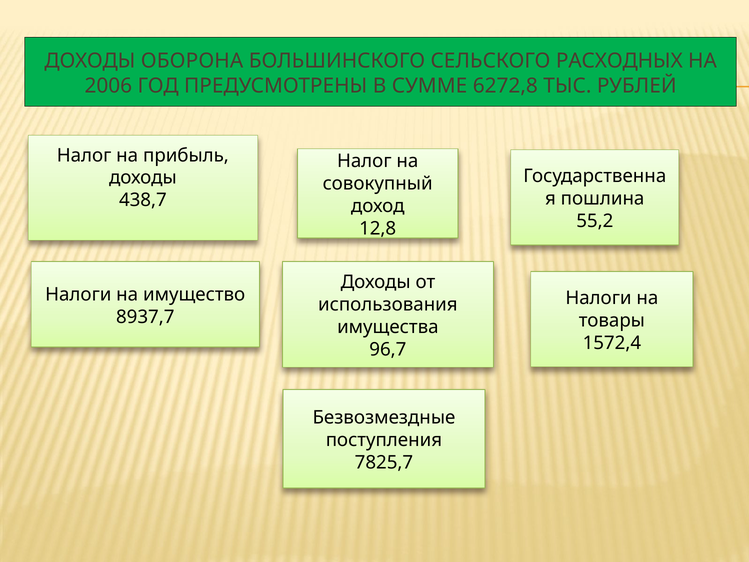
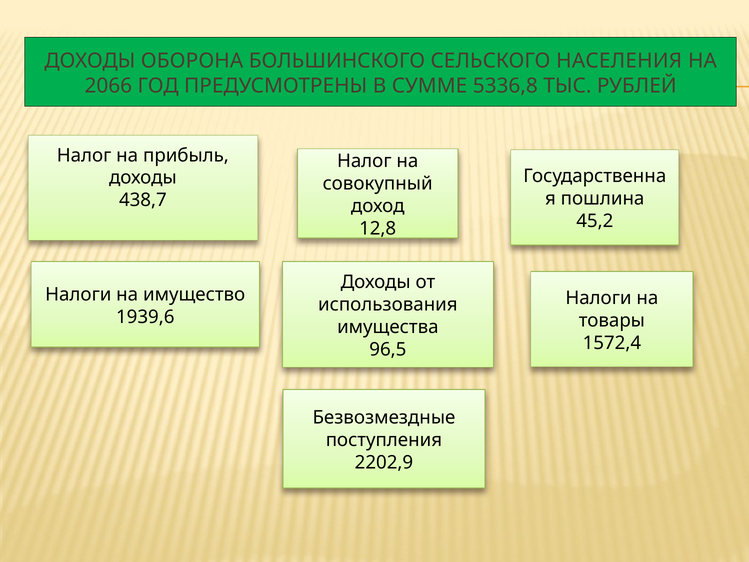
РАСХОДНЫХ: РАСХОДНЫХ -> НАСЕЛЕНИЯ (619, 61)
2006: 2006 -> 2066 (108, 86)
6272,8: 6272,8 -> 5336,8 (505, 86)
55,2: 55,2 -> 45,2 (595, 221)
8937,7: 8937,7 -> 1939,6 (145, 317)
96,7: 96,7 -> 96,5 (388, 349)
7825,7: 7825,7 -> 2202,9 (384, 462)
